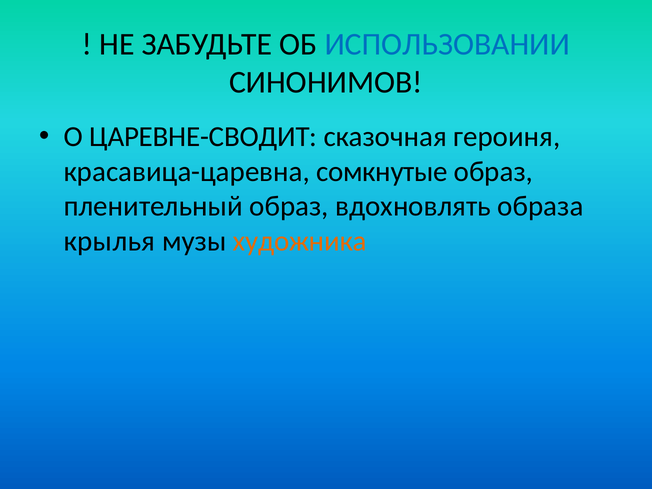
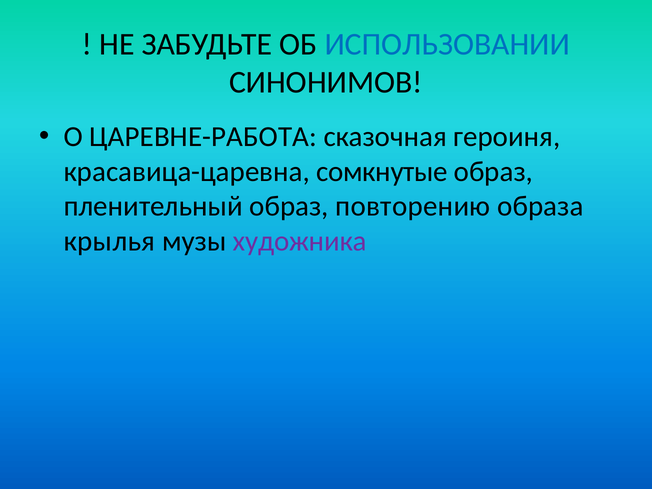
ЦАРЕВНЕ-СВОДИТ: ЦАРЕВНЕ-СВОДИТ -> ЦАРЕВНЕ-РАБОТА (203, 137)
вдохновлять: вдохновлять -> повторению (413, 206)
художника colour: orange -> purple (300, 241)
